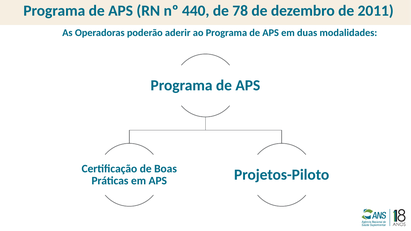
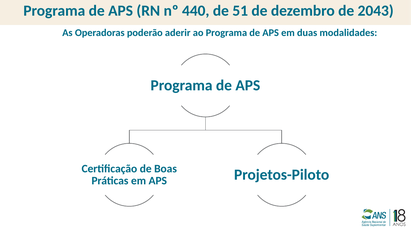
78: 78 -> 51 (240, 11)
2011: 2011 -> 2043 (376, 11)
